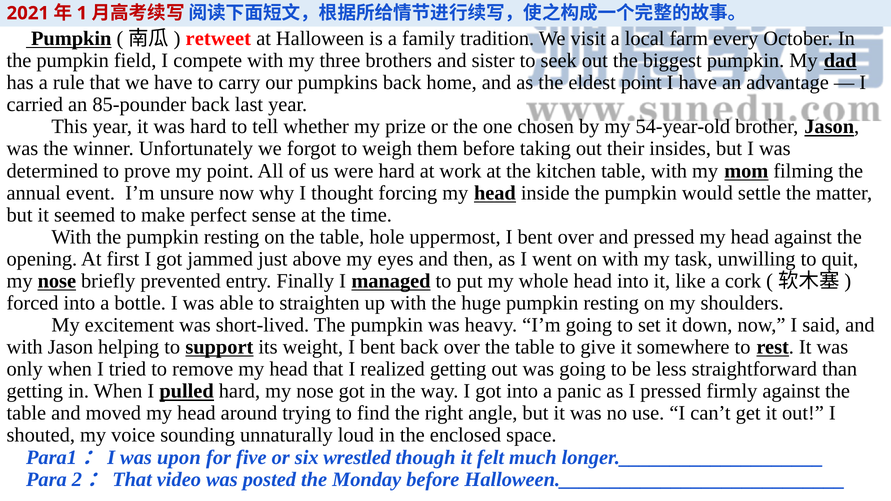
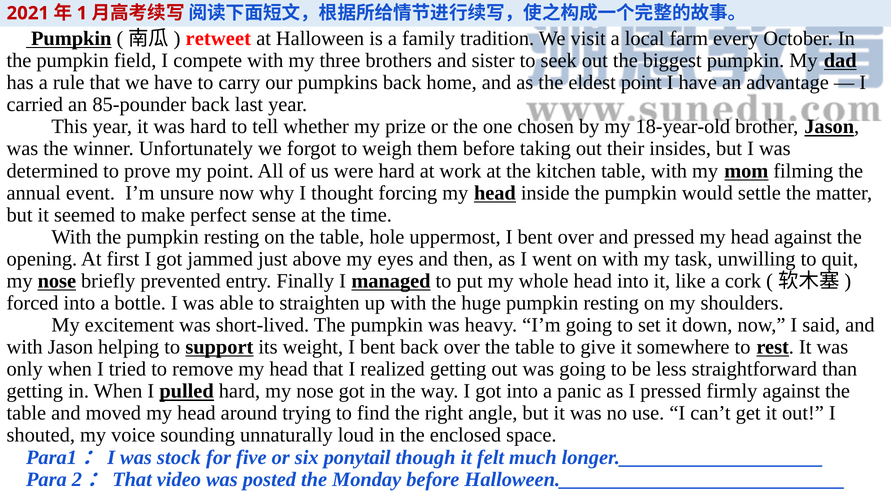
54-year-old: 54-year-old -> 18-year-old (683, 127)
upon: upon -> stock (179, 457)
wrestled: wrestled -> ponytail (357, 457)
